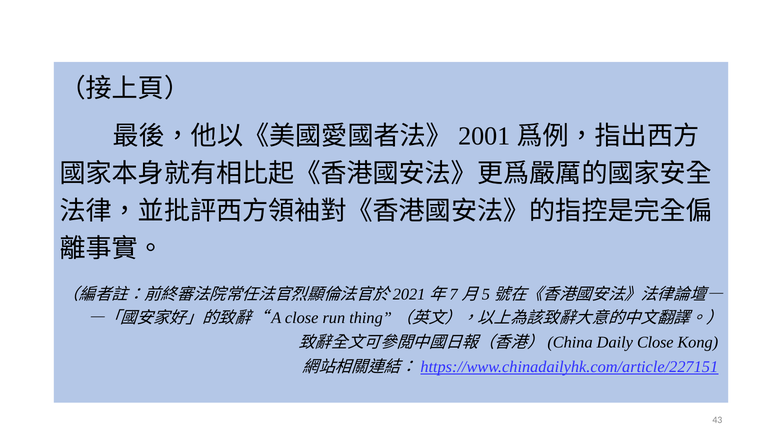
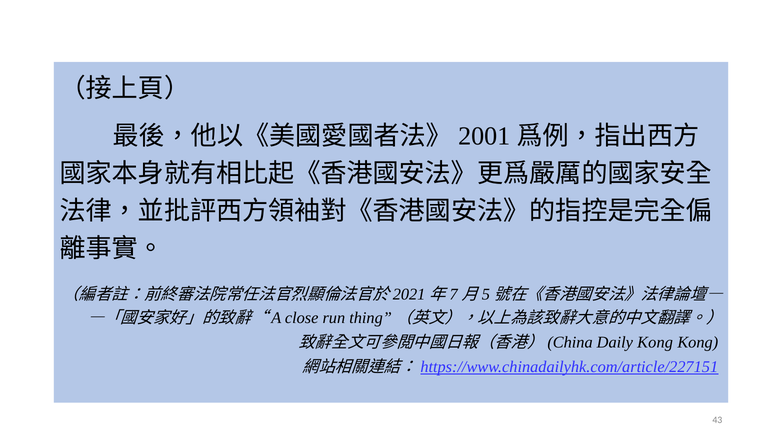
Daily Close: Close -> Kong (655, 342)
